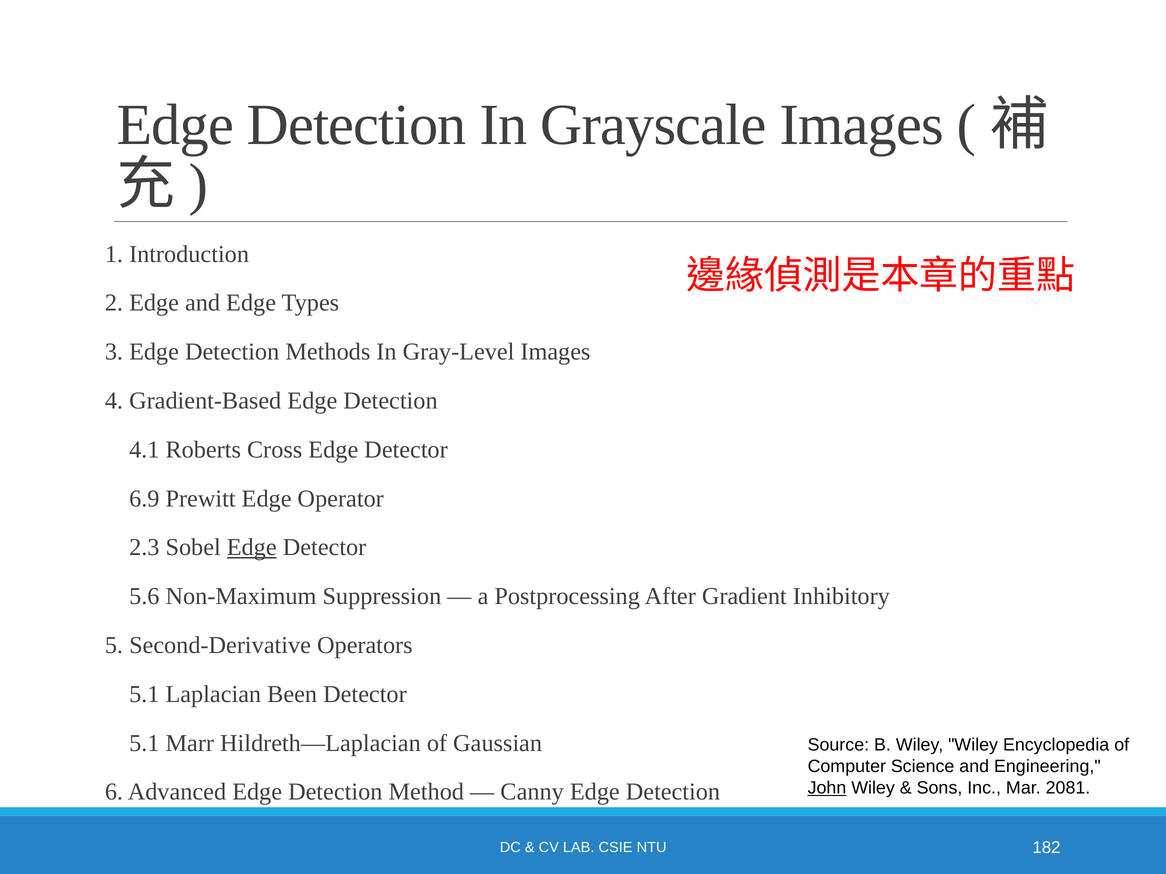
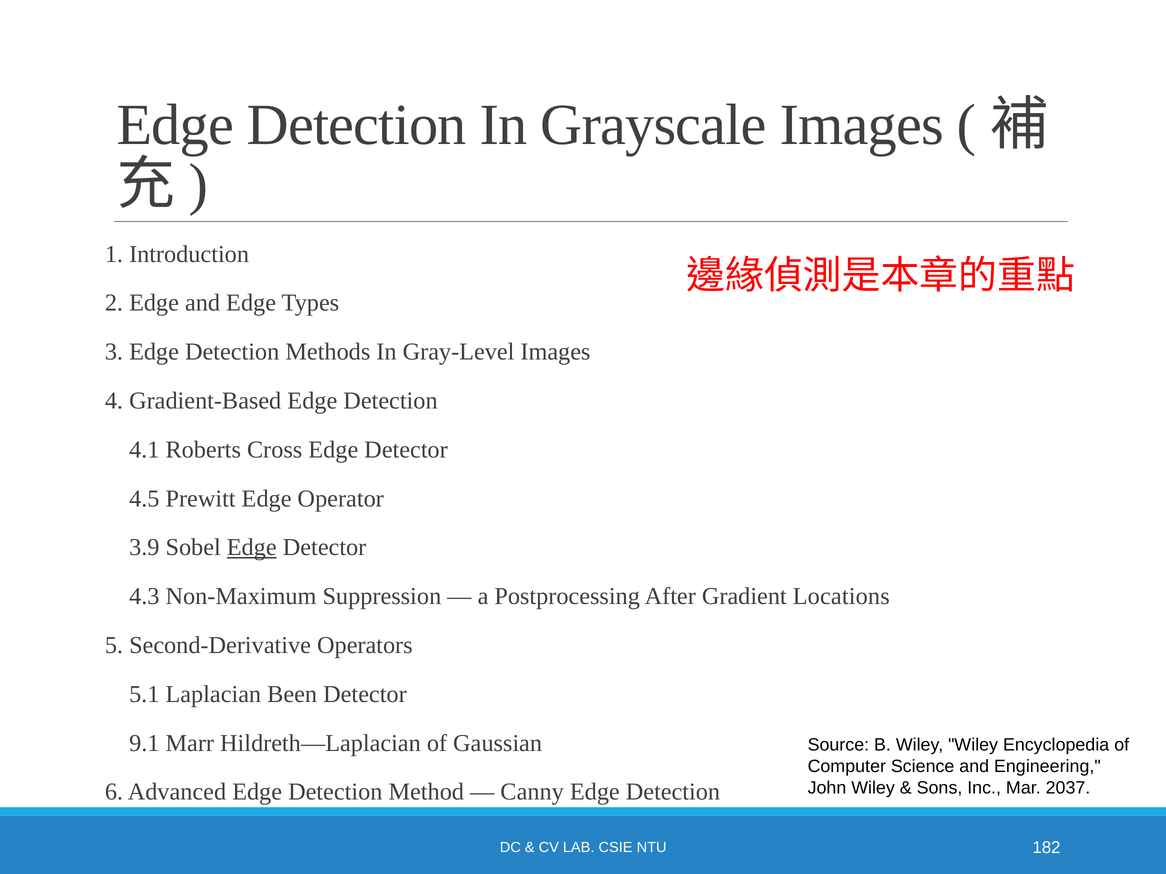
6.9: 6.9 -> 4.5 (144, 499)
2.3: 2.3 -> 3.9 (144, 548)
5.6: 5.6 -> 4.3 (144, 597)
Inhibitory: Inhibitory -> Locations (841, 597)
5.1: 5.1 -> 9.1 (144, 744)
John underline: present -> none (827, 788)
2081: 2081 -> 2037 (1068, 788)
